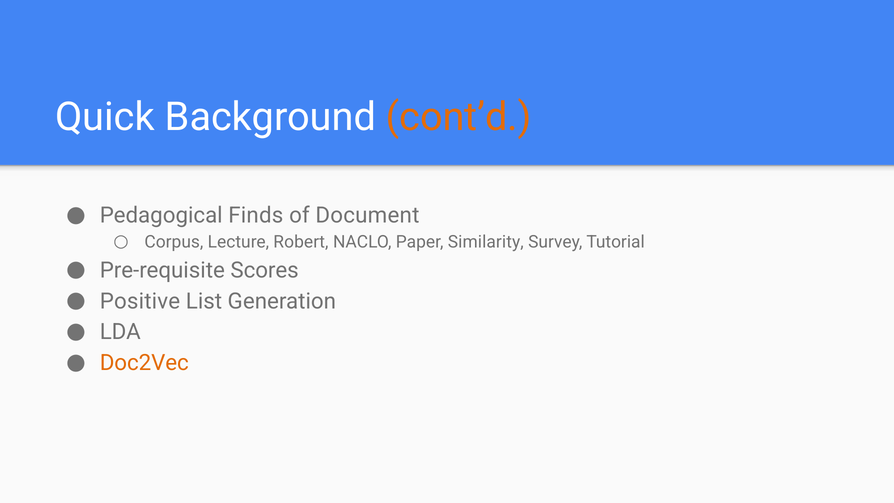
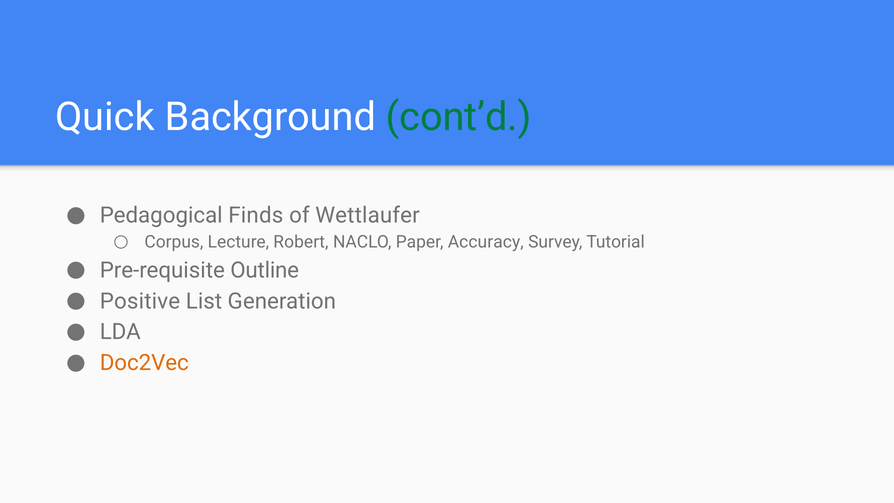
cont’d colour: orange -> green (459, 117)
Document: Document -> Wettlaufer (368, 216)
Similarity: Similarity -> Accuracy (486, 242)
Scores: Scores -> Outline (265, 270)
